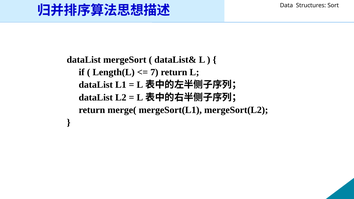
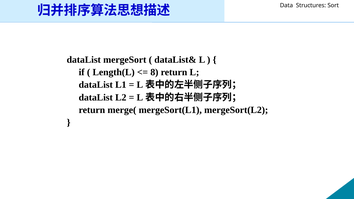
7: 7 -> 8 (154, 72)
